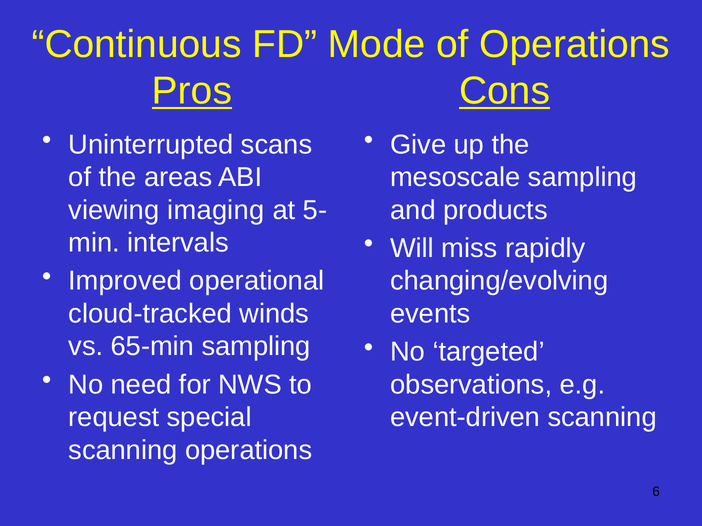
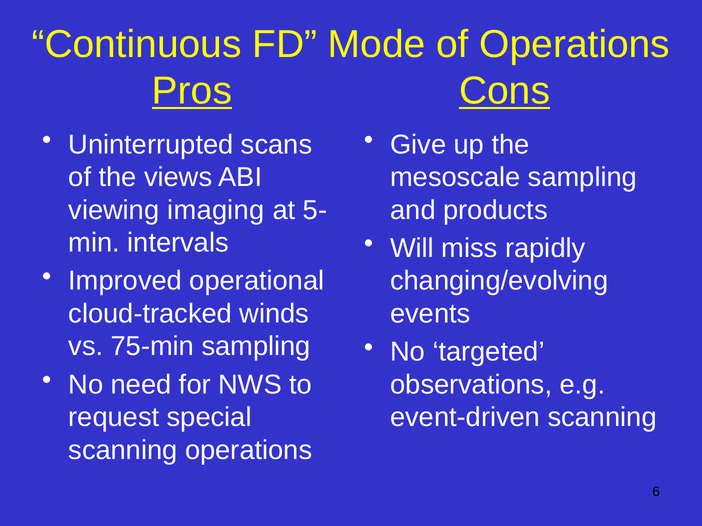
areas: areas -> views (178, 177)
65-min: 65-min -> 75-min (152, 347)
